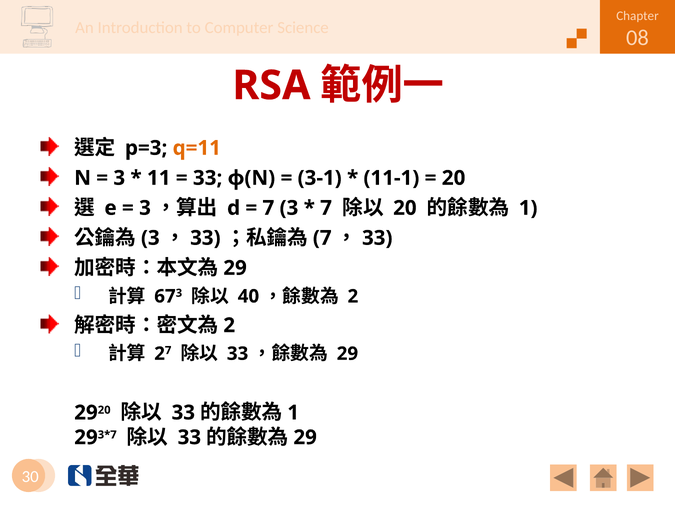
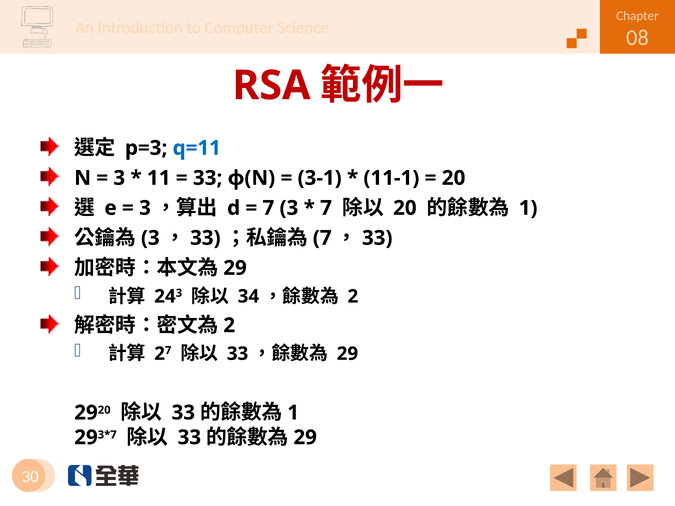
q=11 colour: orange -> blue (197, 148)
67: 67 -> 24 (165, 296)
40: 40 -> 34 (248, 296)
